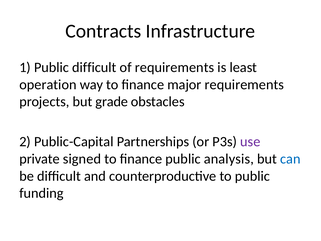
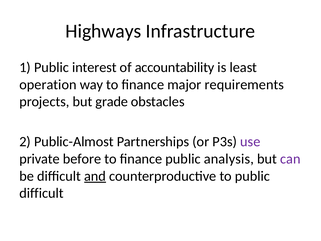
Contracts: Contracts -> Highways (103, 31)
Public difficult: difficult -> interest (94, 67)
of requirements: requirements -> accountability (175, 67)
Public-Capital: Public-Capital -> Public-Almost (74, 142)
signed: signed -> before (82, 159)
can colour: blue -> purple (290, 159)
and underline: none -> present (95, 176)
funding: funding -> difficult (41, 193)
